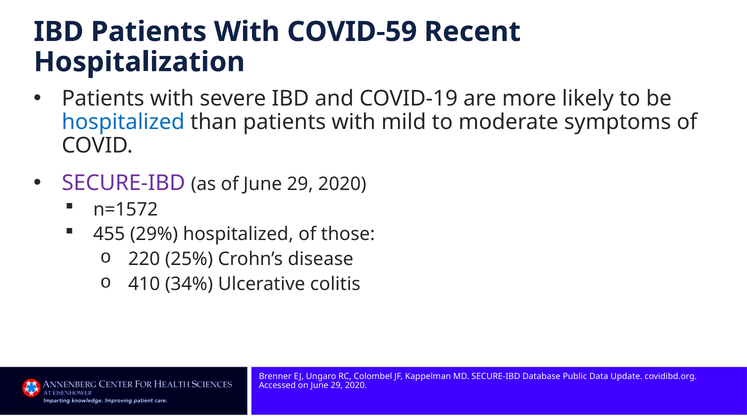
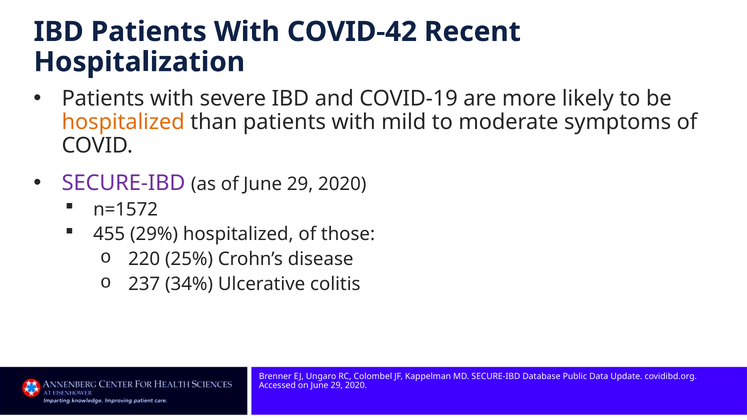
COVID-59: COVID-59 -> COVID-42 (352, 32)
hospitalized colour: blue -> orange (123, 122)
410: 410 -> 237 (144, 284)
